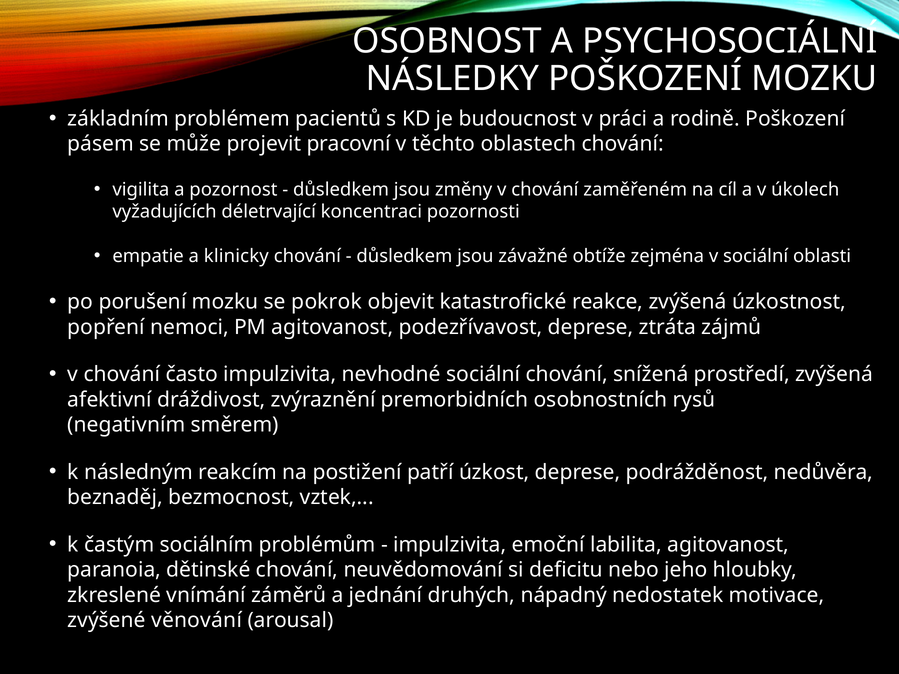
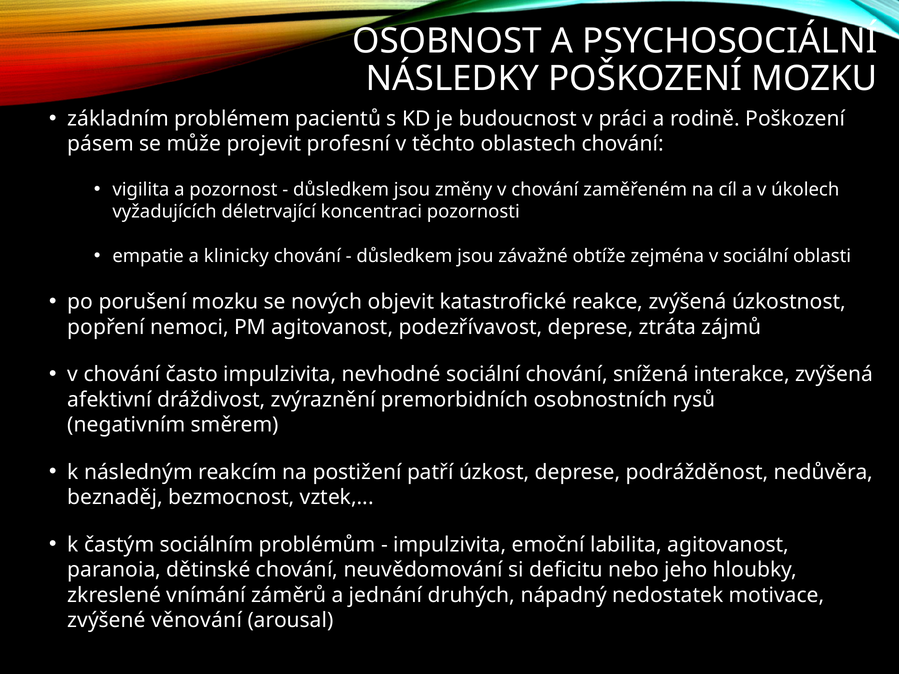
pracovní: pracovní -> profesní (349, 144)
pokrok: pokrok -> nových (327, 302)
prostředí: prostředí -> interakce (742, 375)
